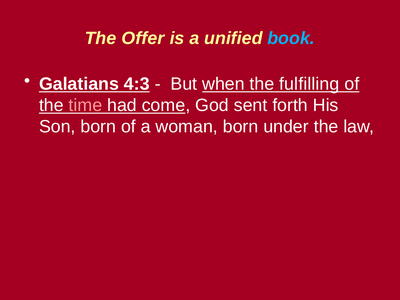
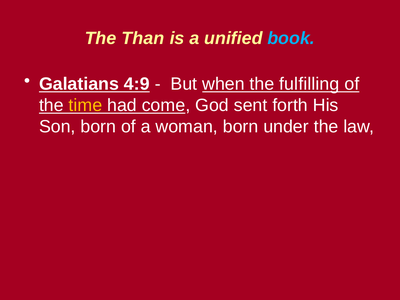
Offer: Offer -> Than (143, 38)
4:3: 4:3 -> 4:9 (137, 84)
time colour: pink -> yellow (85, 105)
